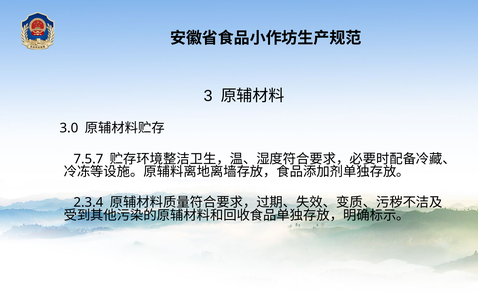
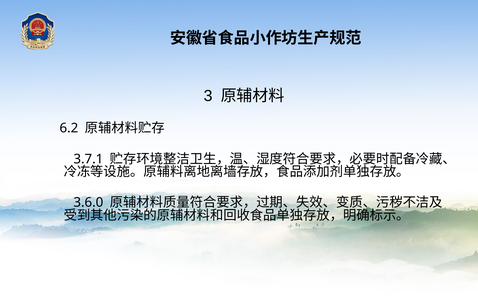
3.0: 3.0 -> 6.2 (69, 128)
7.5.7: 7.5.7 -> 3.7.1 (88, 159)
2.3.4: 2.3.4 -> 3.6.0 (88, 202)
